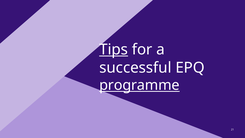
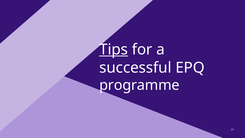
programme underline: present -> none (139, 85)
